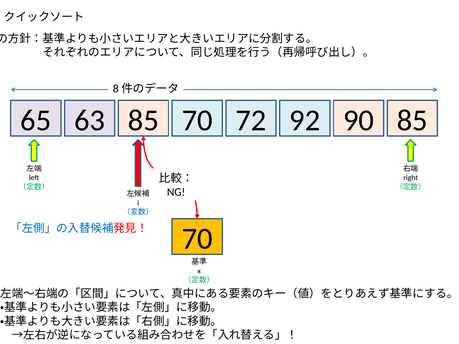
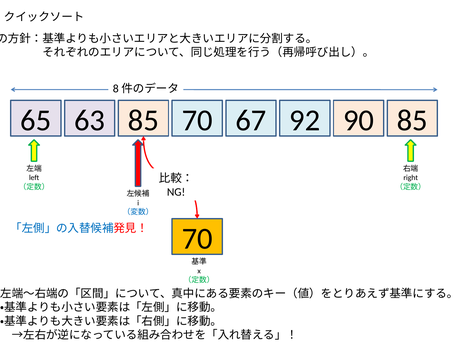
72: 72 -> 67 (251, 120)
